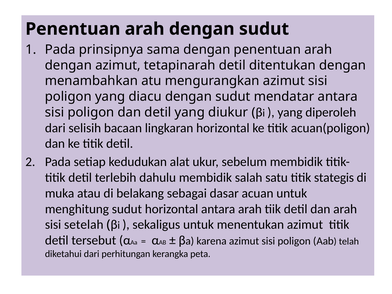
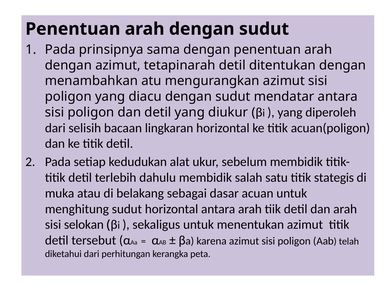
setelah: setelah -> selokan (84, 225)
